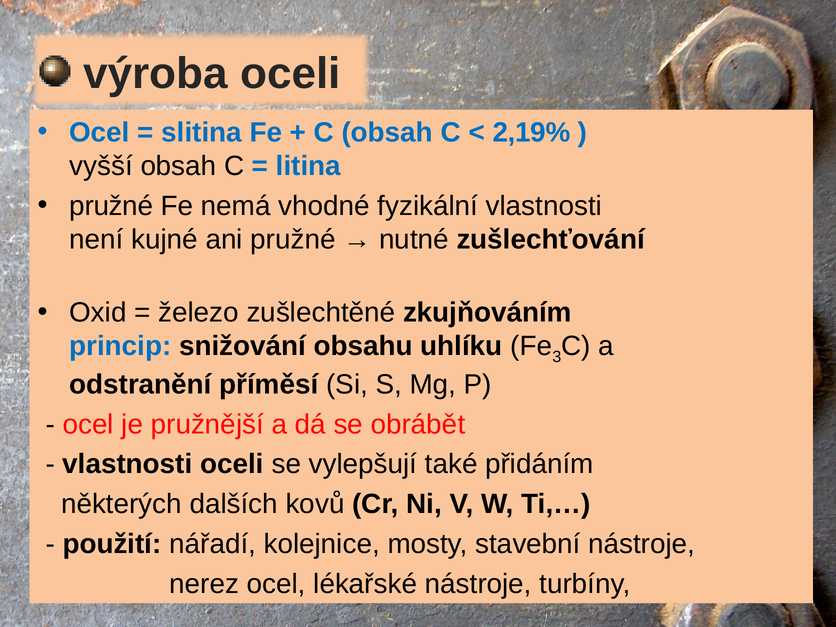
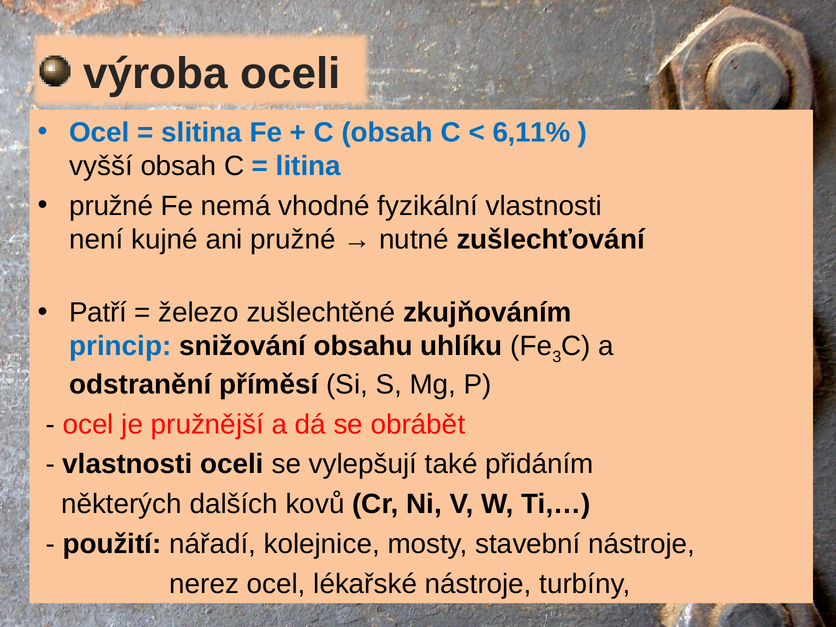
2,19%: 2,19% -> 6,11% (531, 133)
Oxid: Oxid -> Patří (98, 313)
